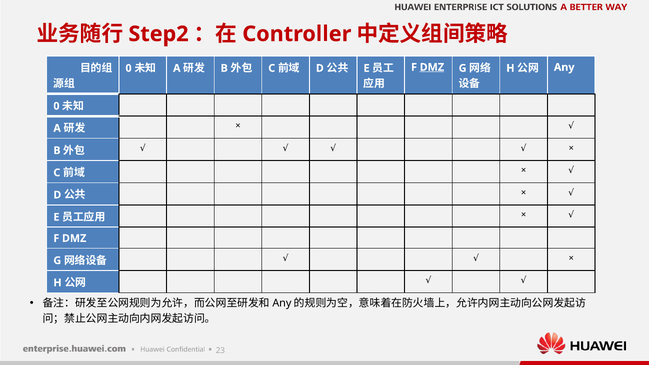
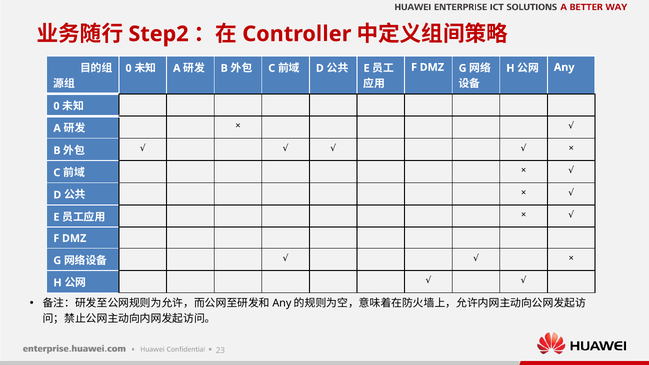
DMZ underline: present -> none (432, 67)
